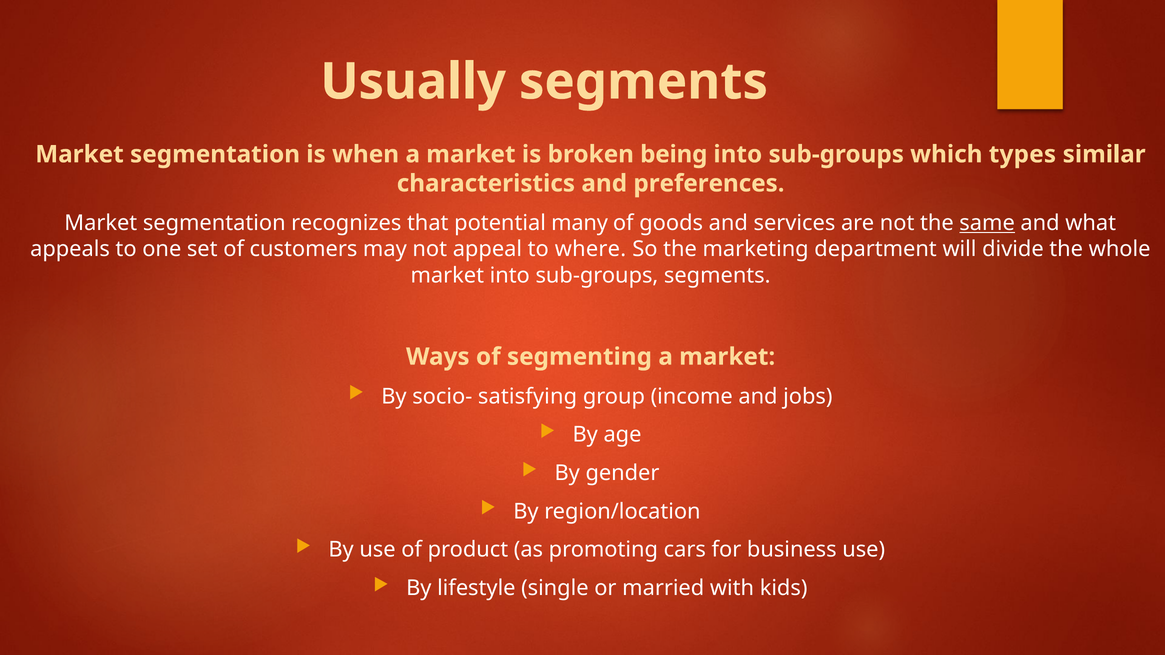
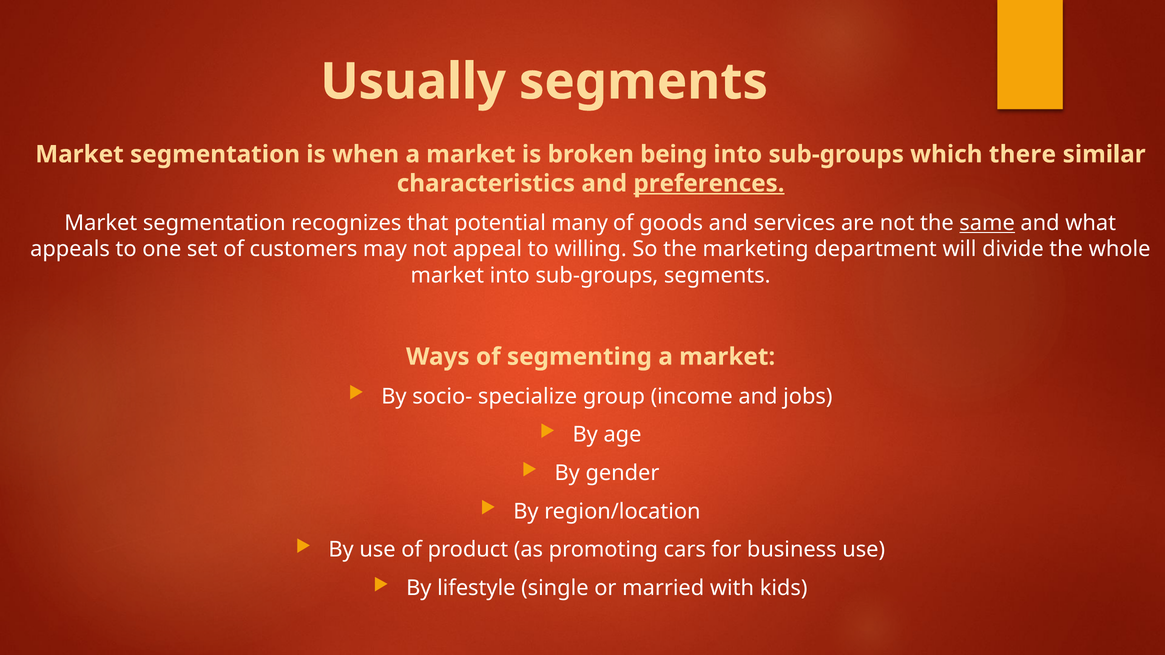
types: types -> there (1022, 154)
preferences underline: none -> present (709, 184)
where: where -> willing (591, 249)
satisfying: satisfying -> specialize (528, 397)
